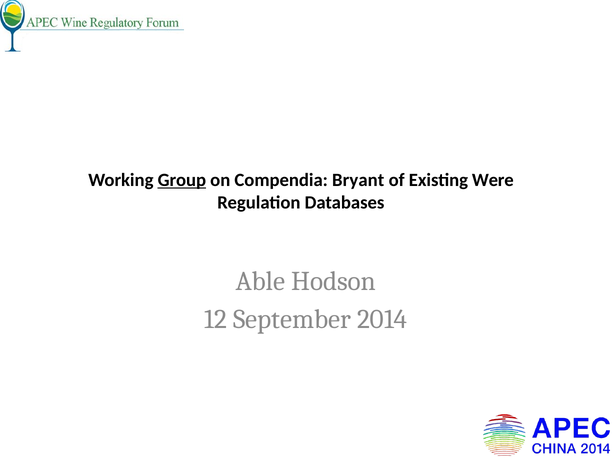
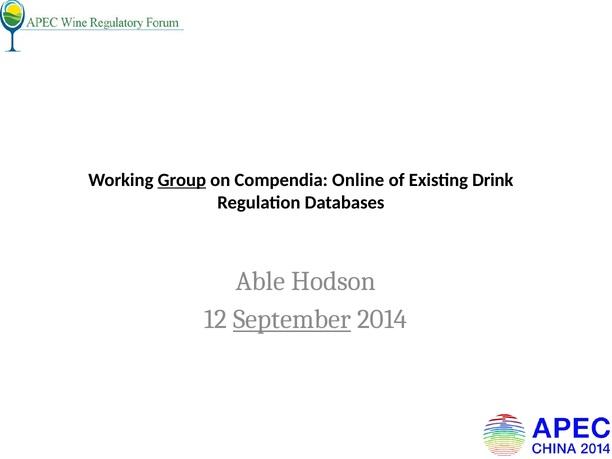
Bryant: Bryant -> Online (358, 180)
Were: Were -> Drink (493, 180)
September underline: none -> present (292, 319)
